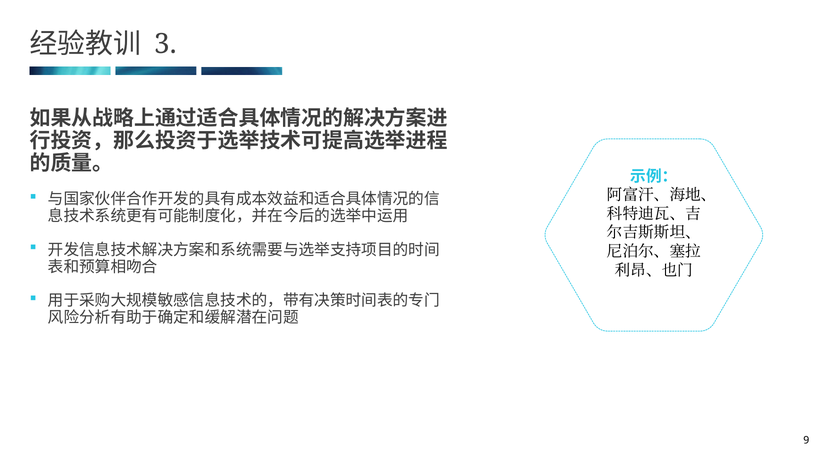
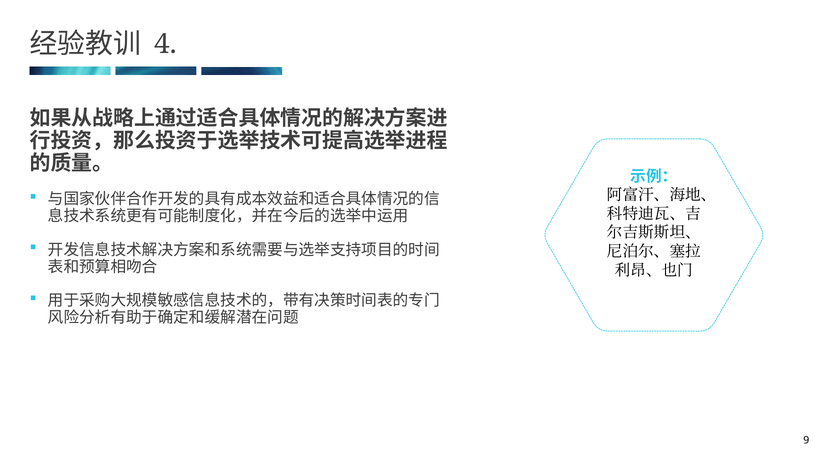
3: 3 -> 4 (165, 44)
